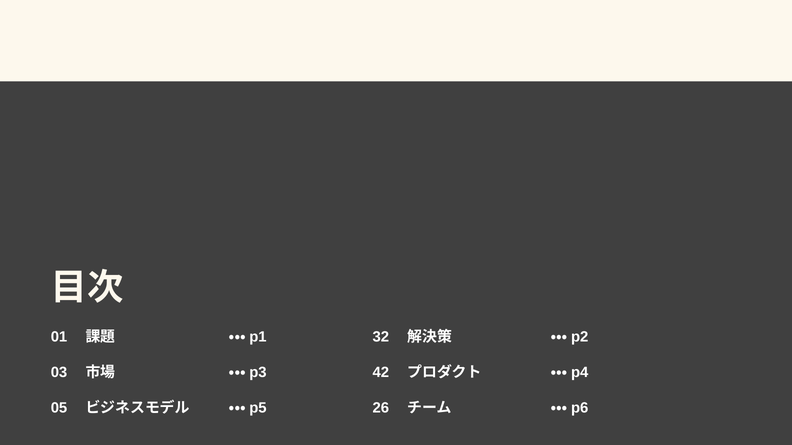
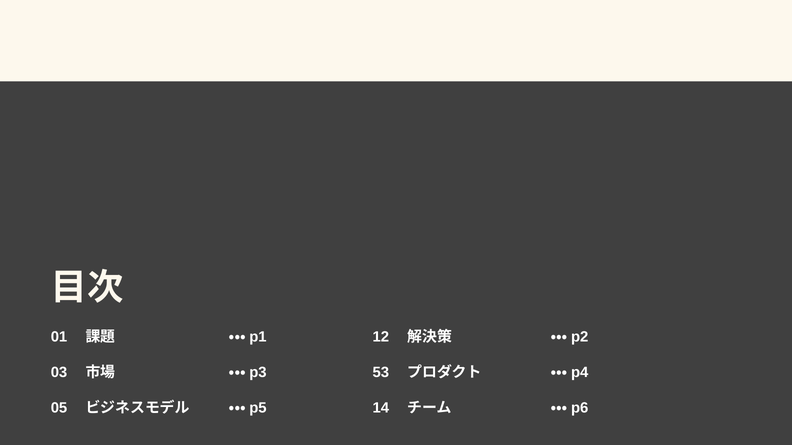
32: 32 -> 12 (381, 337)
42: 42 -> 53 (381, 373)
26: 26 -> 14 (381, 408)
